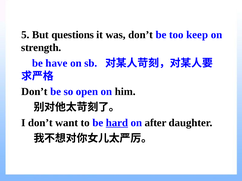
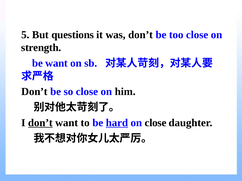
too keep: keep -> close (197, 35)
be have: have -> want (57, 63)
so open: open -> close (87, 92)
don’t underline: none -> present (40, 123)
on after: after -> close (156, 123)
